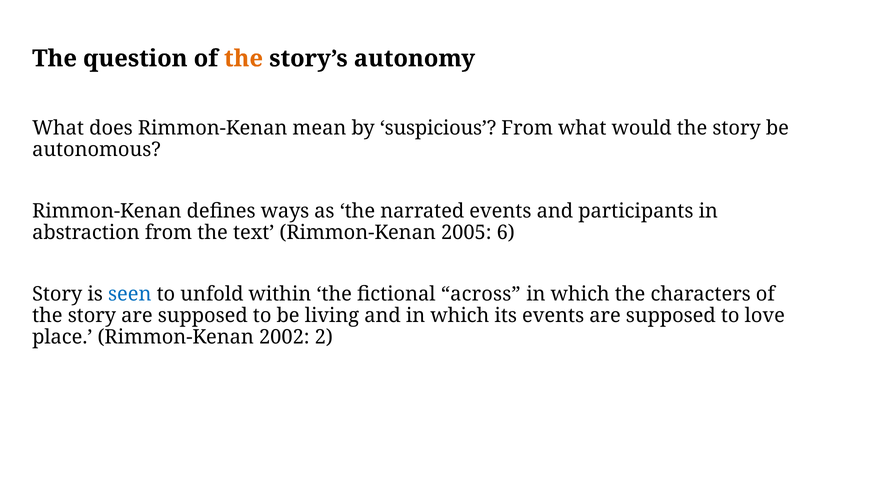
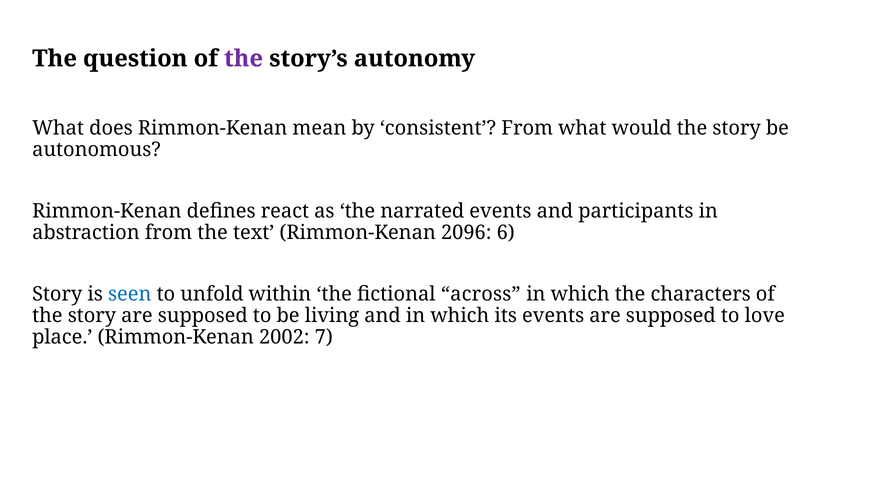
the colour: orange -> purple (244, 59)
suspicious: suspicious -> consistent (438, 128)
ways: ways -> react (285, 211)
2005: 2005 -> 2096 (466, 233)
2: 2 -> 7 (324, 337)
